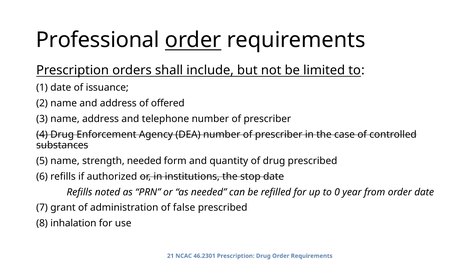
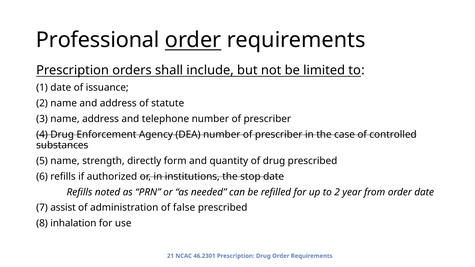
offered: offered -> statute (168, 103)
strength needed: needed -> directly (144, 161)
to 0: 0 -> 2 (337, 192)
grant: grant -> assist (63, 208)
